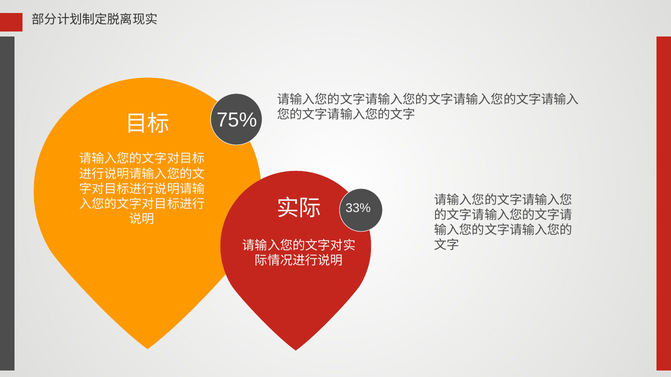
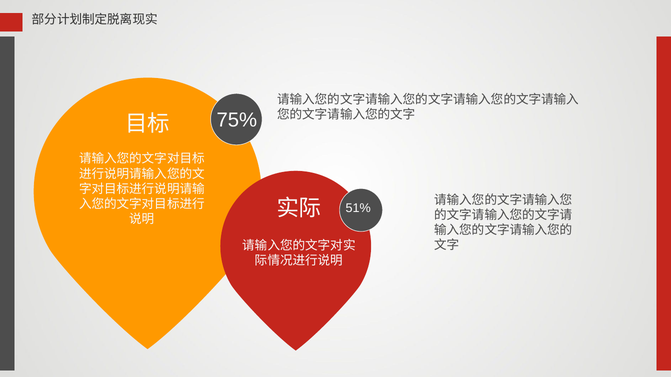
33%: 33% -> 51% (358, 208)
